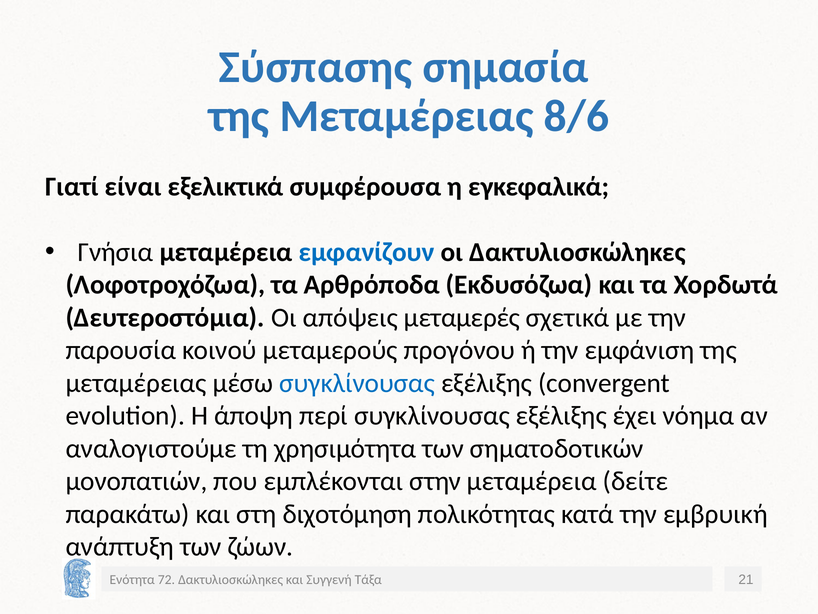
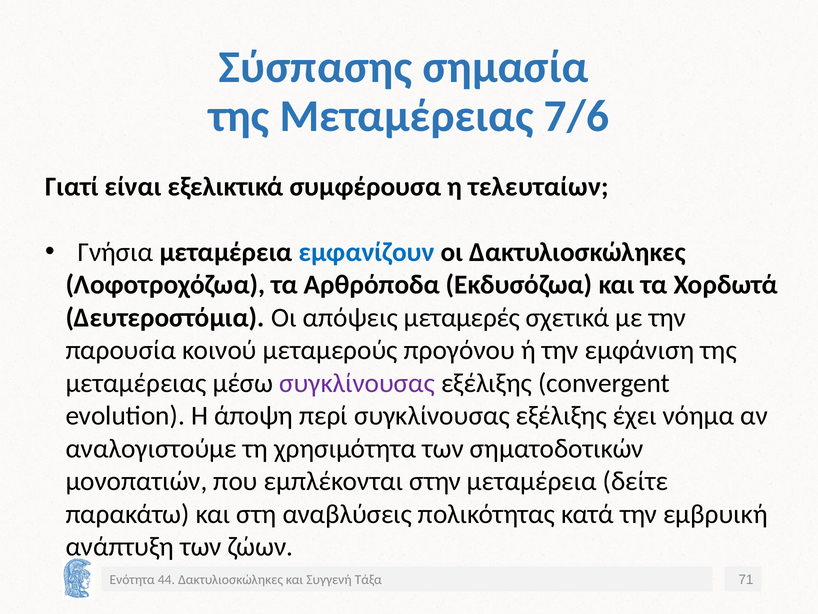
8/6: 8/6 -> 7/6 (577, 116)
εγκεφαλικά: εγκεφαλικά -> τελευταίων (539, 186)
συγκλίνουσας colour: blue -> purple (357, 383)
διχοτόμηση: διχοτόμηση -> αναβλύσεις (347, 514)
72: 72 -> 44 (166, 579)
21: 21 -> 71 (746, 579)
